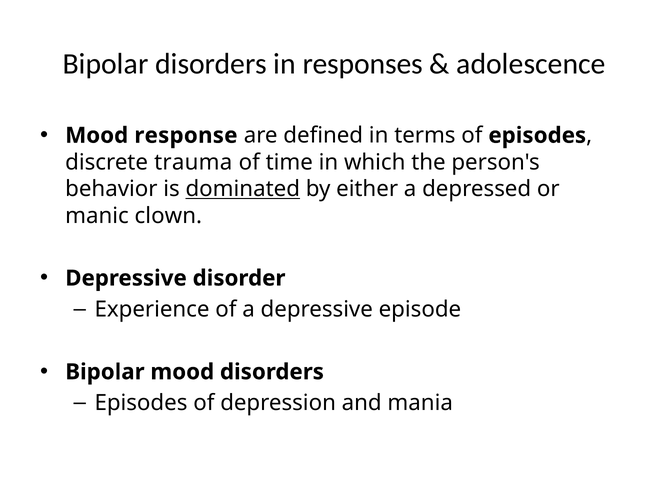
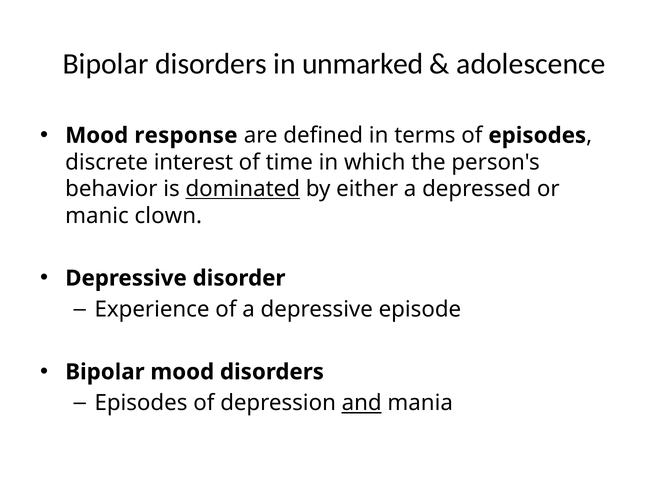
responses: responses -> unmarked (363, 64)
trauma: trauma -> interest (193, 162)
and underline: none -> present (362, 403)
